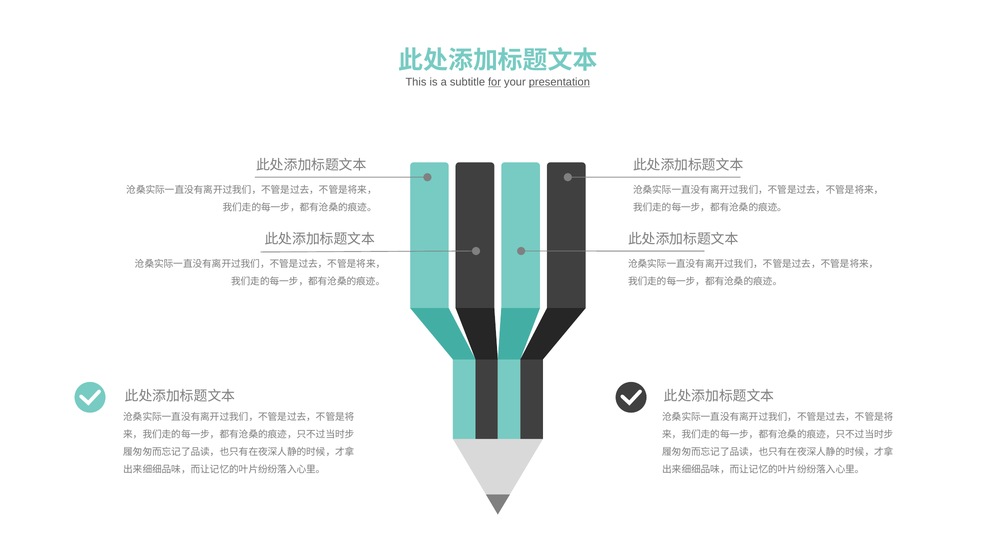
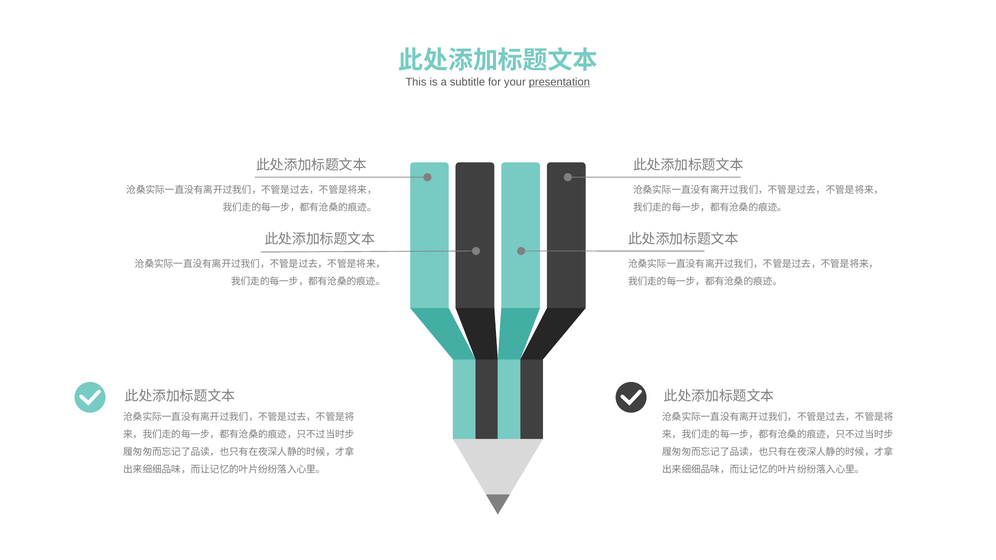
for underline: present -> none (495, 82)
